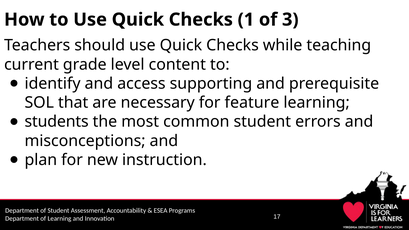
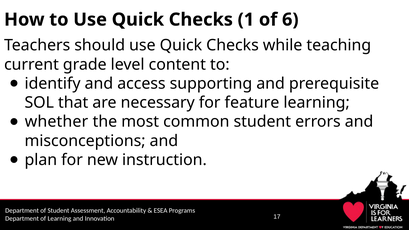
3: 3 -> 6 (290, 20)
students: students -> whether (56, 122)
